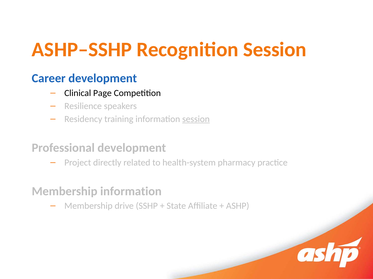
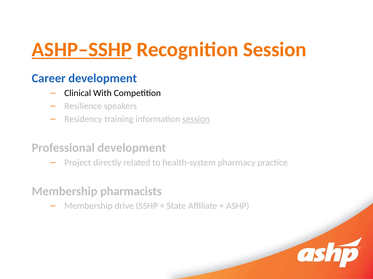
ASHP–SSHP underline: none -> present (82, 50)
Page: Page -> With (102, 93)
Membership information: information -> pharmacists (131, 192)
